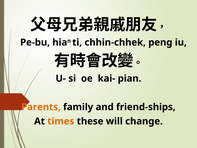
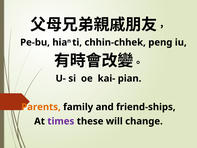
times colour: orange -> purple (61, 121)
